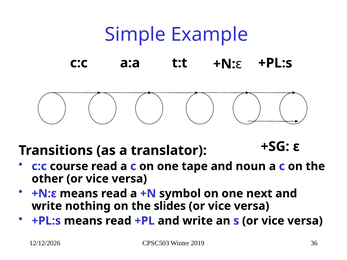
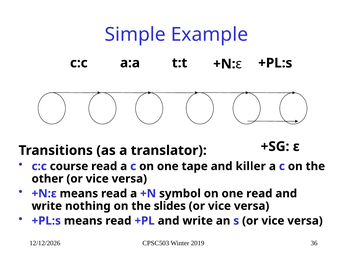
noun: noun -> killer (251, 166)
one next: next -> read (259, 194)
